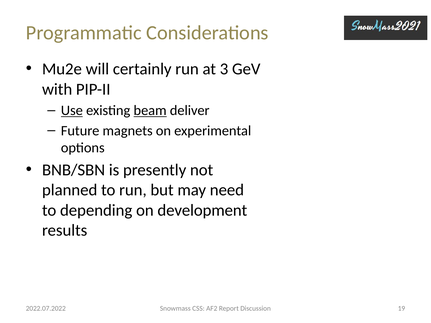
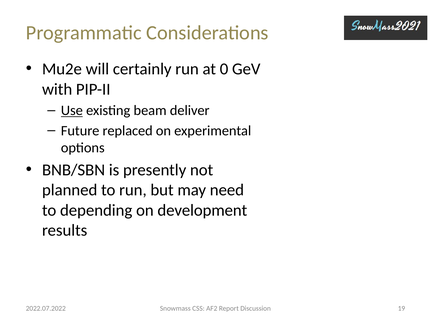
3: 3 -> 0 (224, 69)
beam underline: present -> none (150, 111)
magnets: magnets -> replaced (128, 131)
